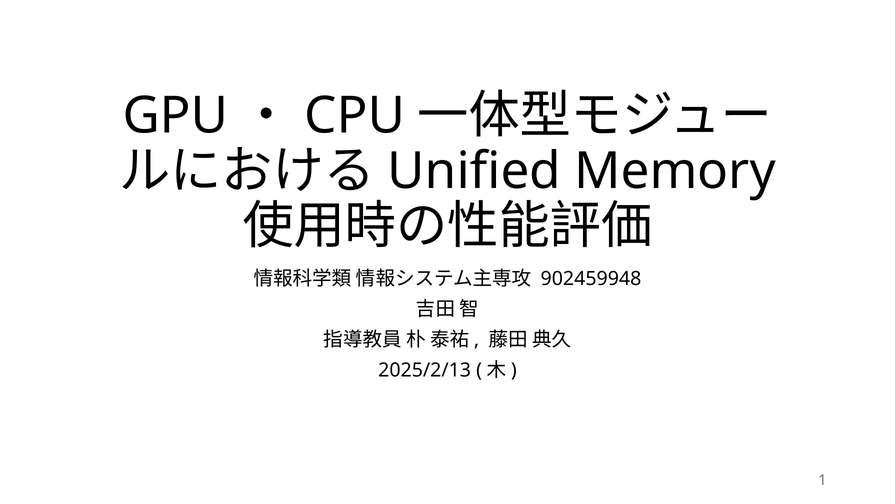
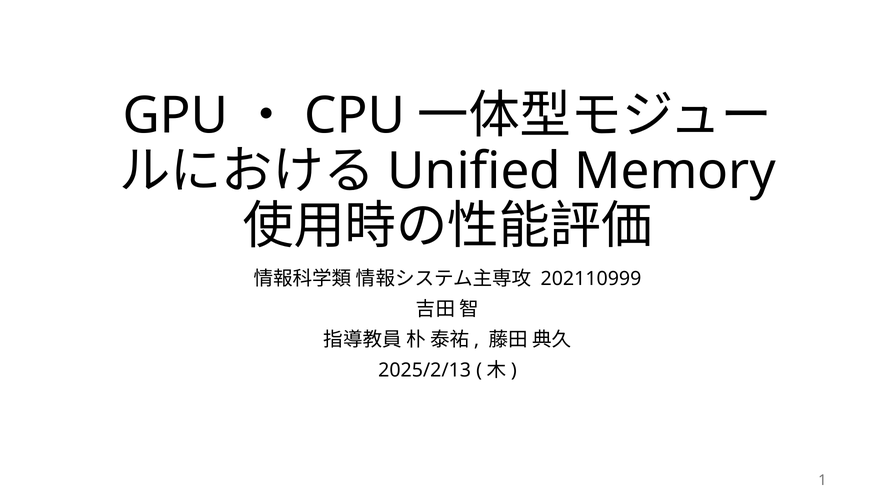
902459948: 902459948 -> 202110999 (591, 278)
